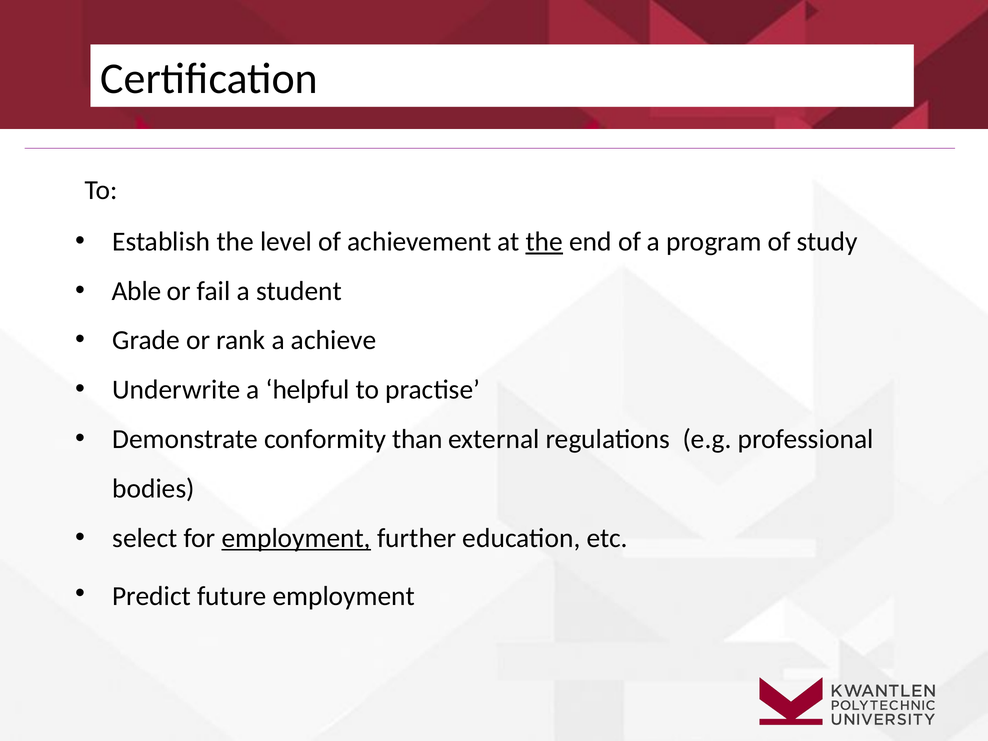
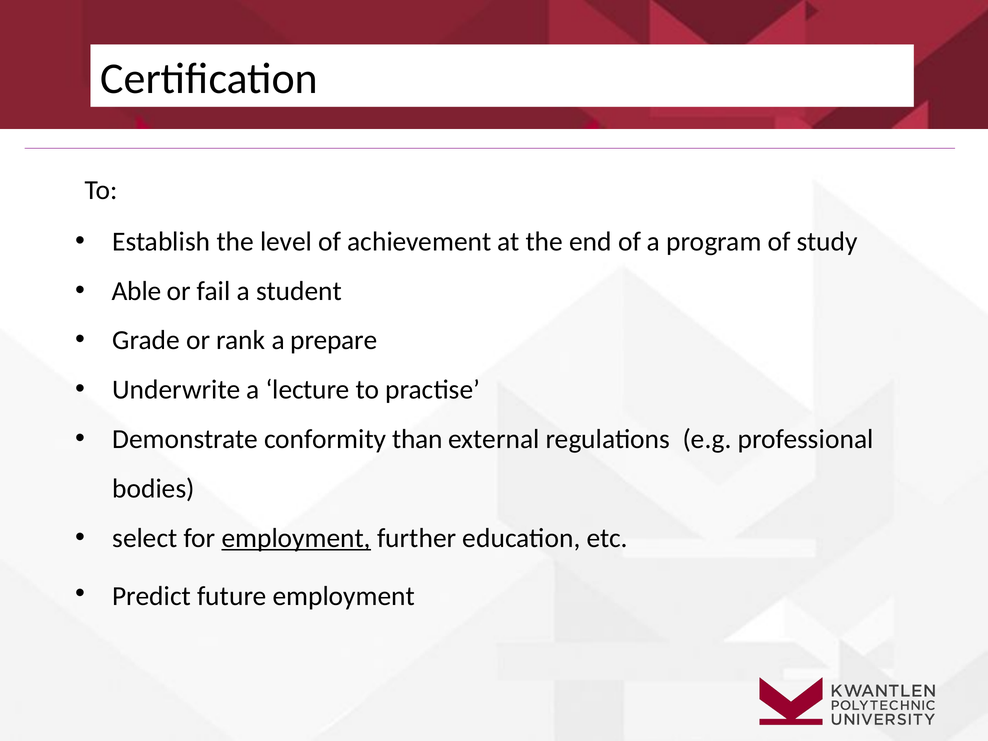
the underline: present -> none (544, 242)
achieve: achieve -> prepare (334, 340)
helpful: helpful -> lecture (308, 390)
